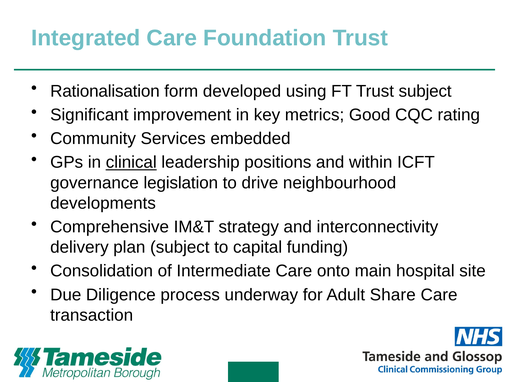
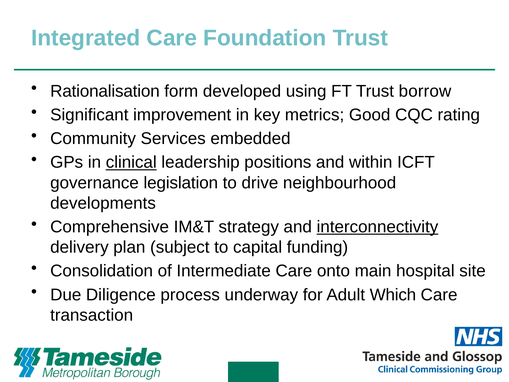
Trust subject: subject -> borrow (425, 91)
interconnectivity underline: none -> present (377, 227)
Share: Share -> Which (393, 295)
